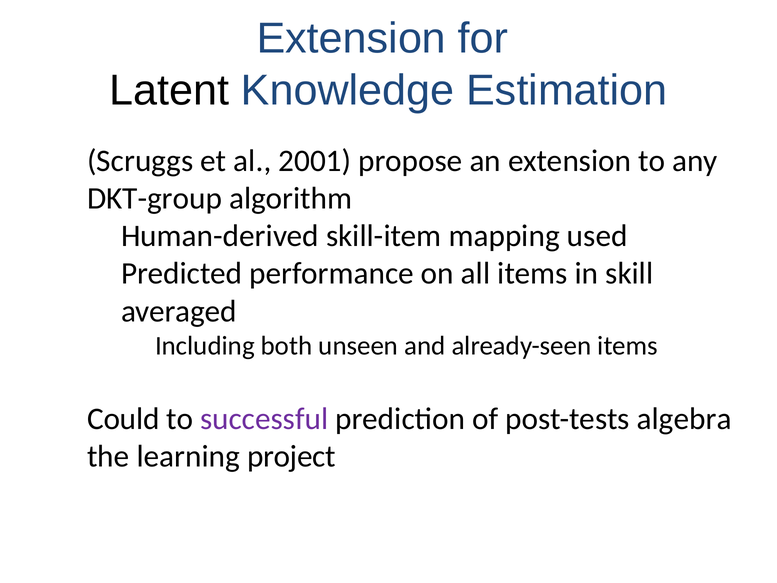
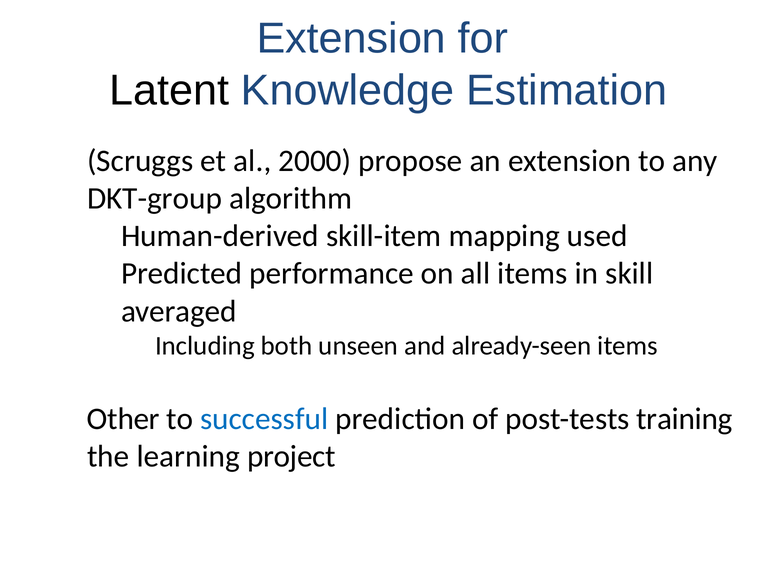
2001: 2001 -> 2000 (315, 161)
Could: Could -> Other (123, 419)
successful colour: purple -> blue (264, 419)
algebra: algebra -> training (684, 419)
